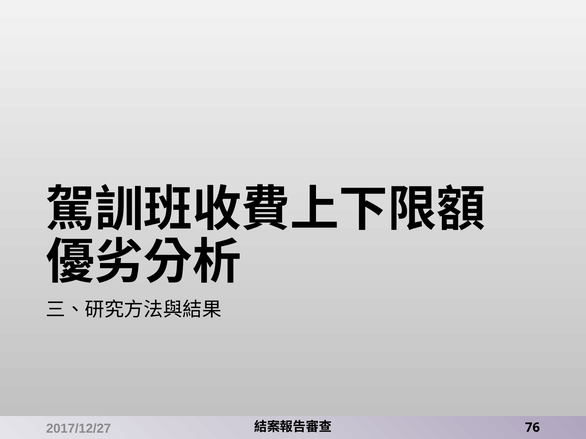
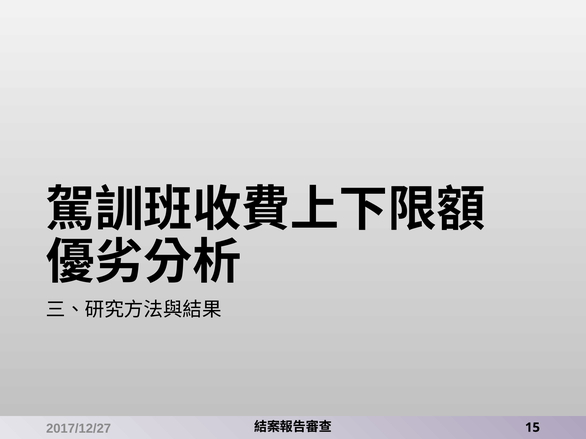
76: 76 -> 15 (532, 428)
